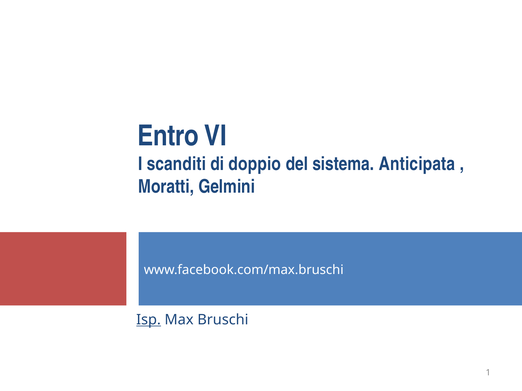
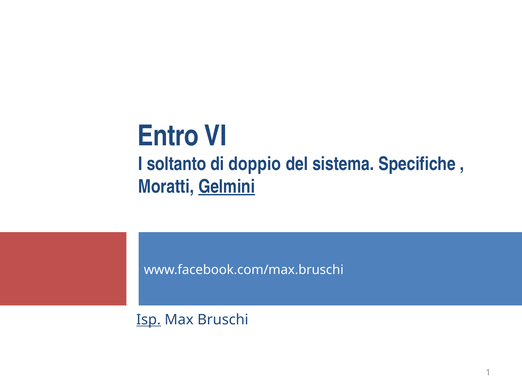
scanditi: scanditi -> soltanto (176, 164)
Anticipata: Anticipata -> Specifiche (417, 164)
Gelmini underline: none -> present (227, 187)
